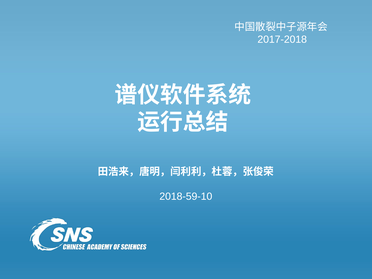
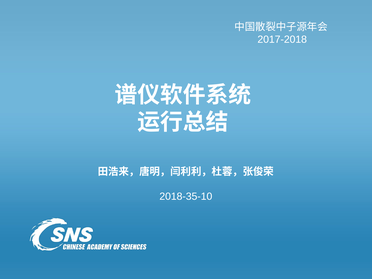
2018-59-10: 2018-59-10 -> 2018-35-10 (186, 197)
